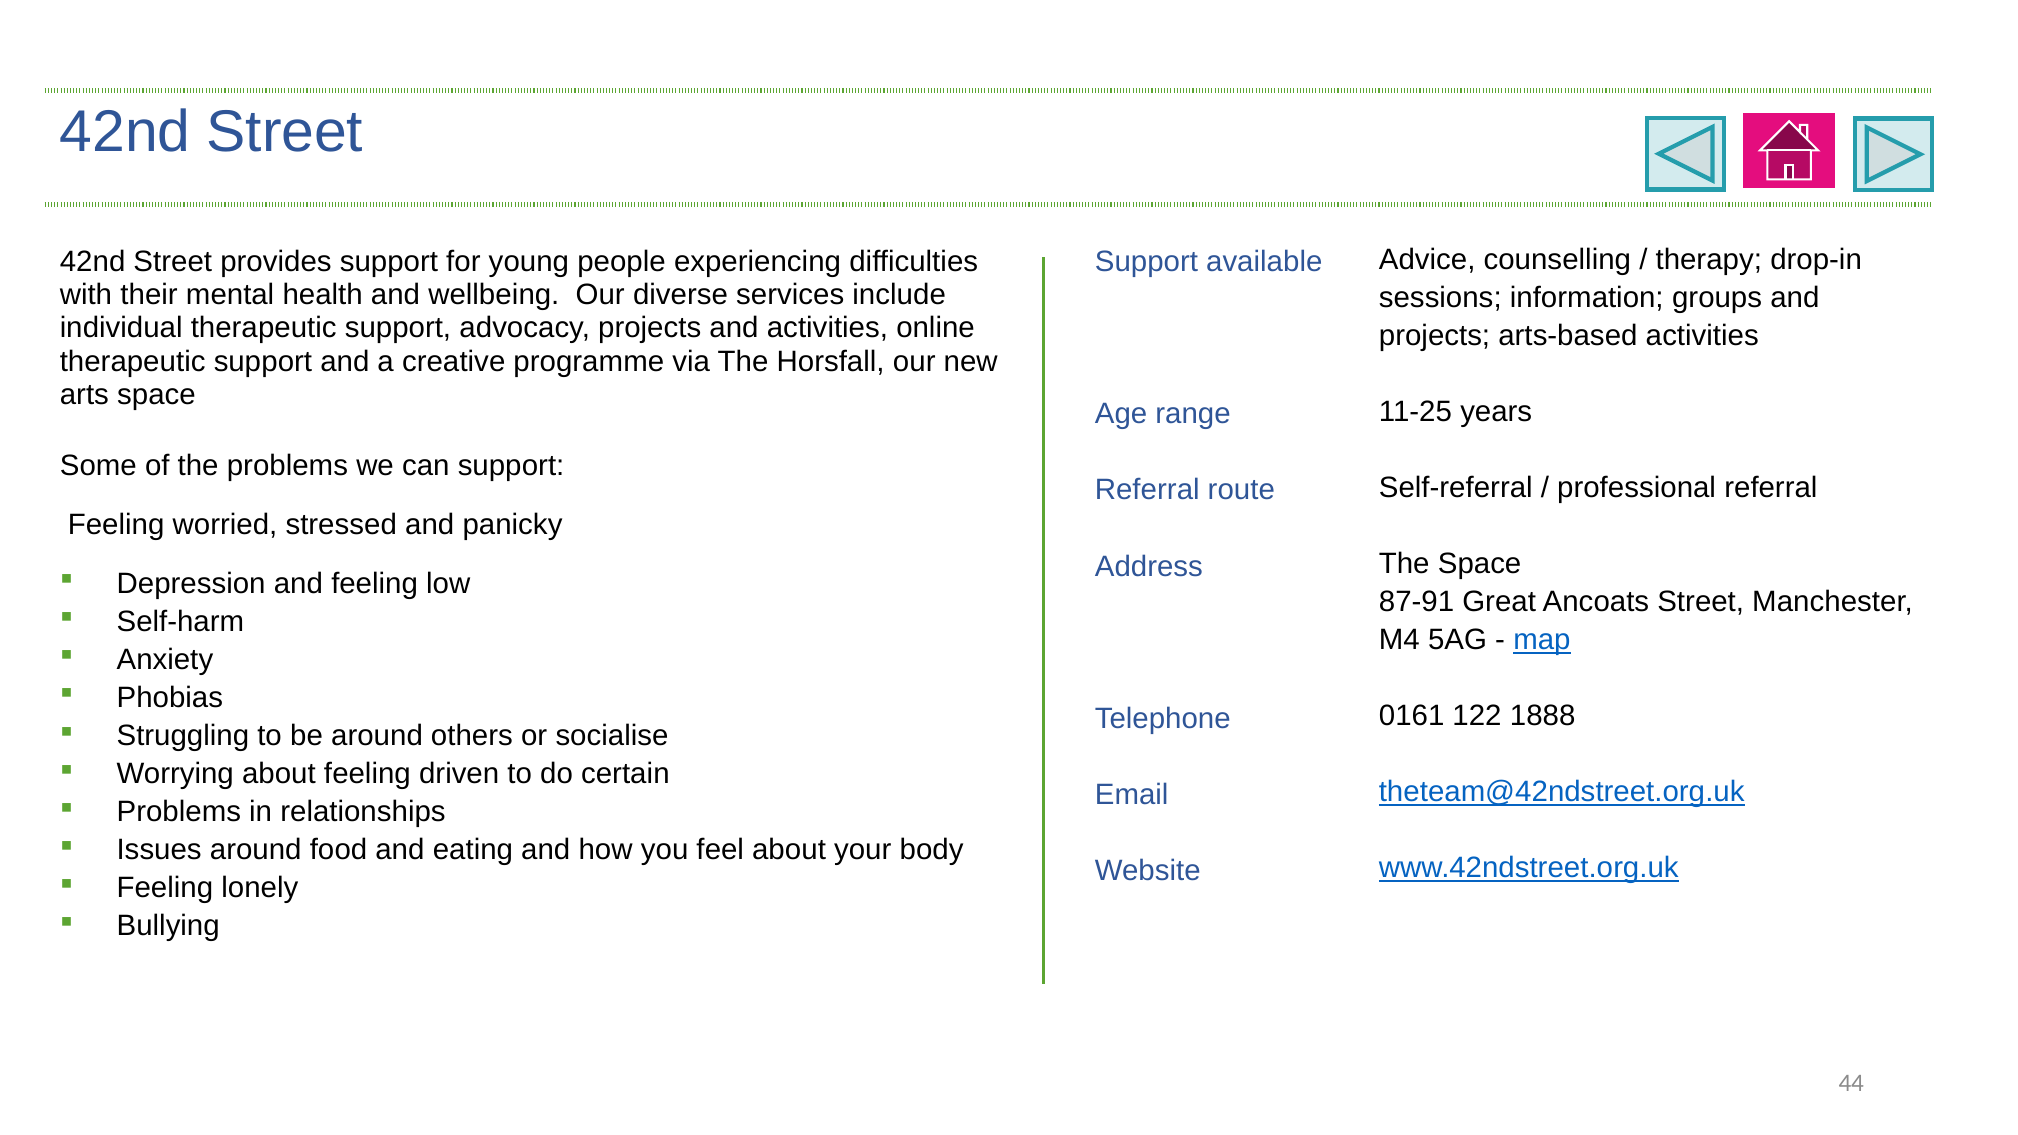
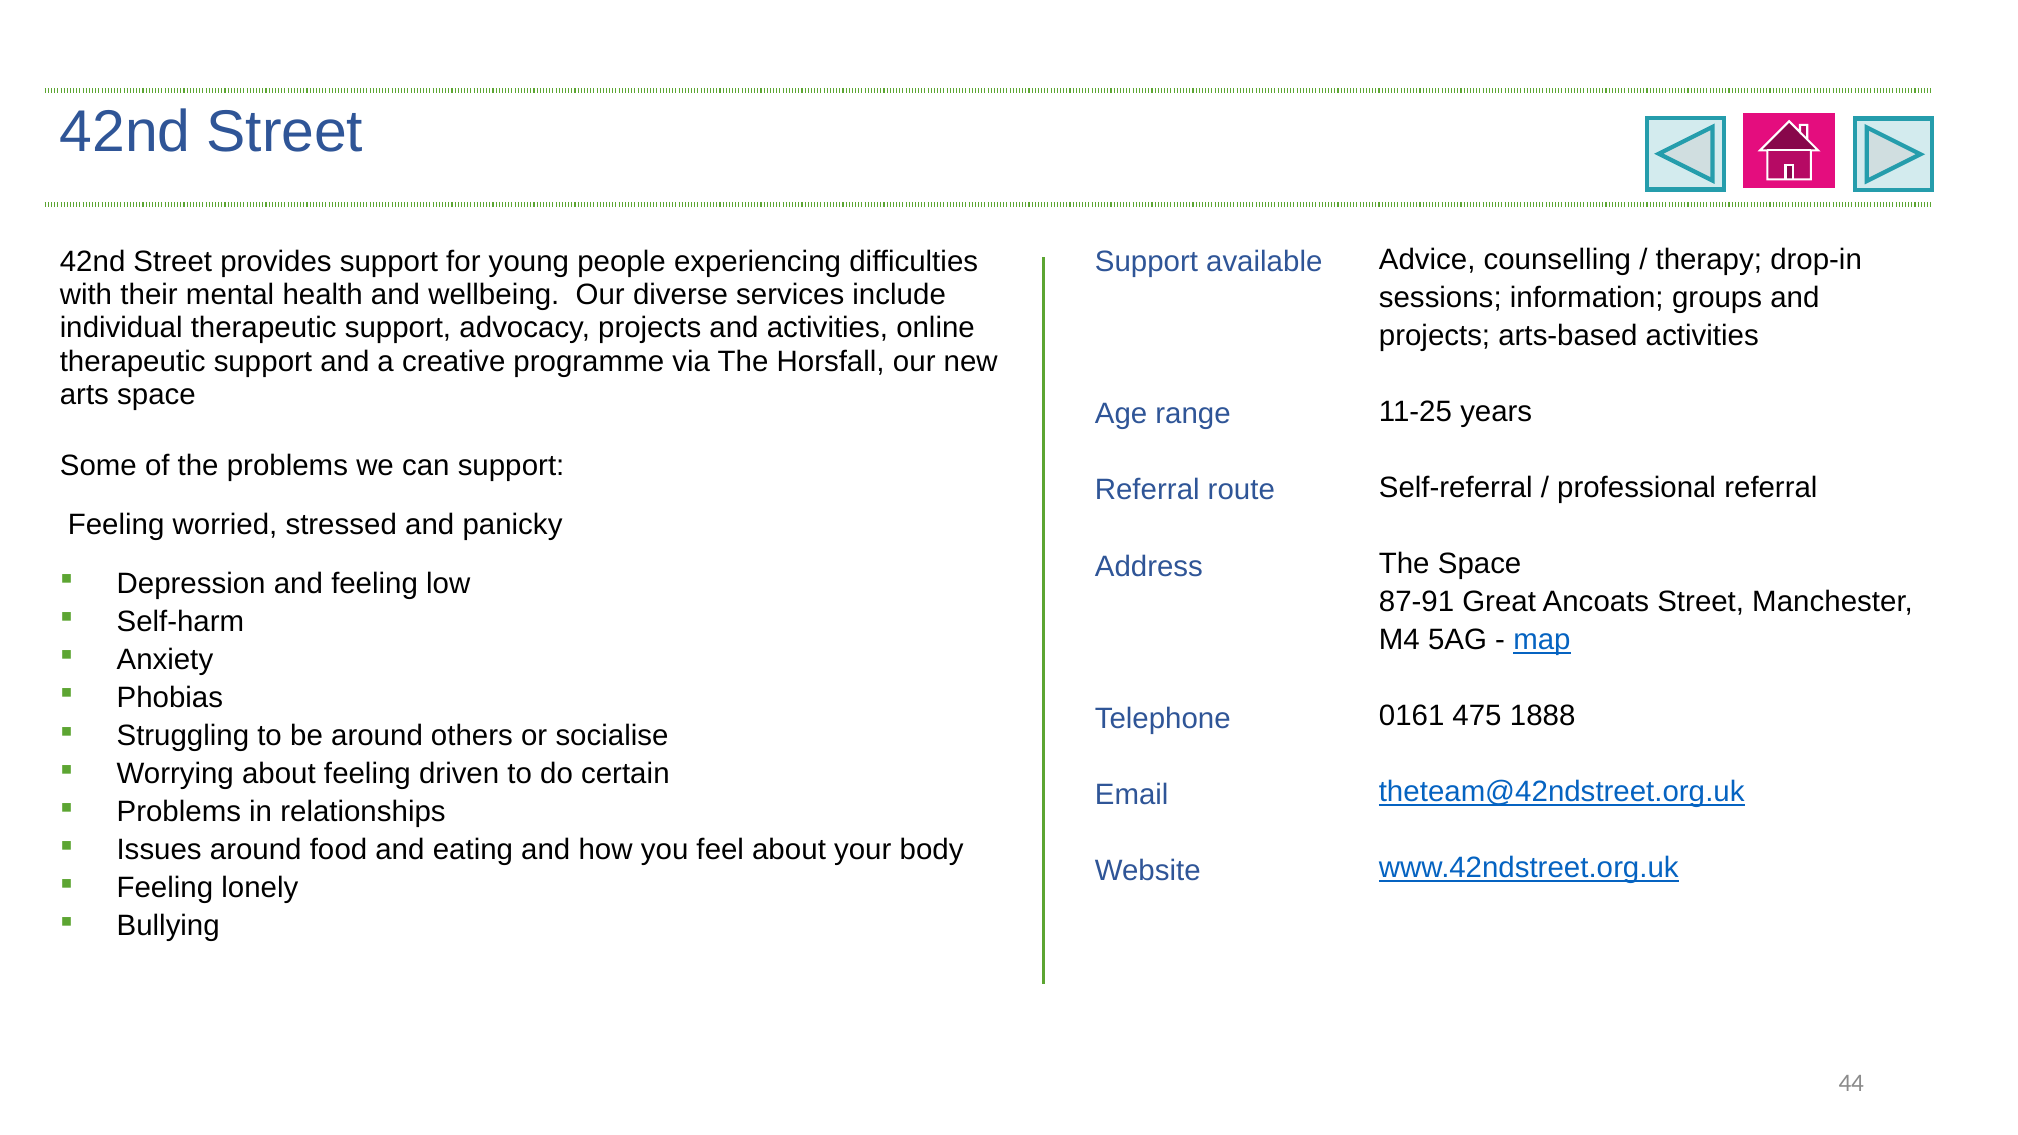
122: 122 -> 475 (1477, 716)
